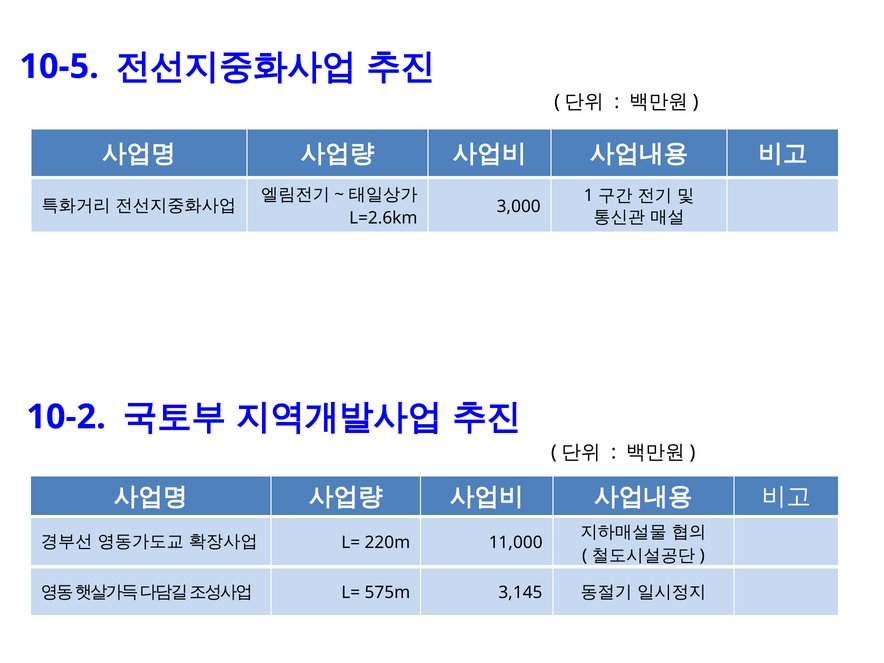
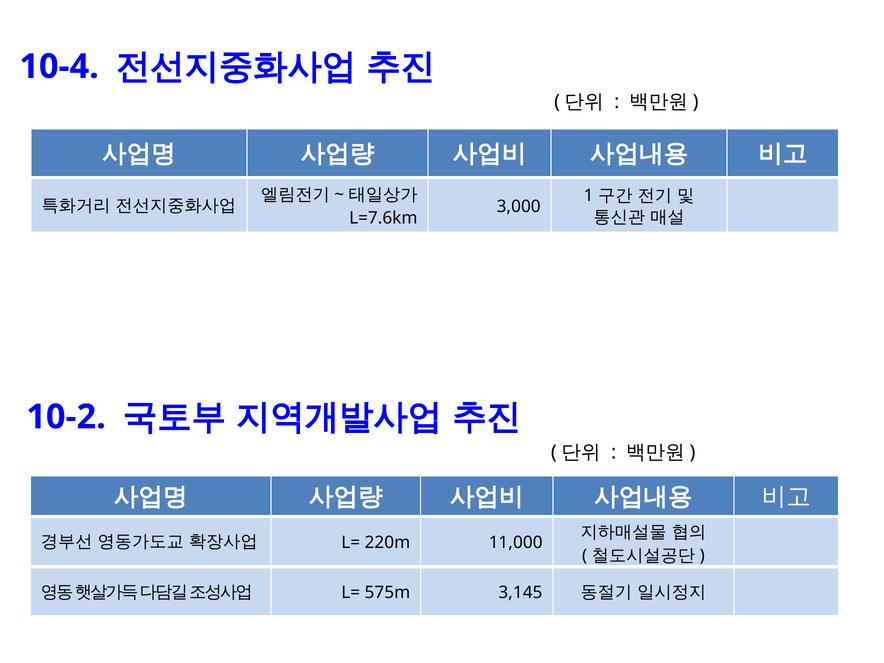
10-5: 10-5 -> 10-4 (59, 67)
L=2.6km: L=2.6km -> L=7.6km (383, 218)
